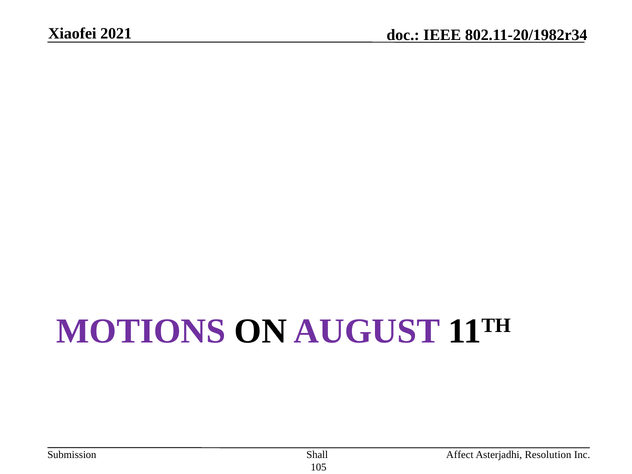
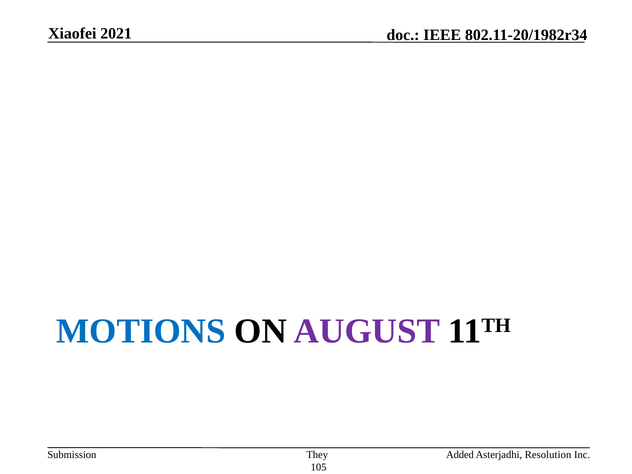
MOTIONS colour: purple -> blue (141, 331)
Shall: Shall -> They (317, 455)
Affect: Affect -> Added (460, 455)
